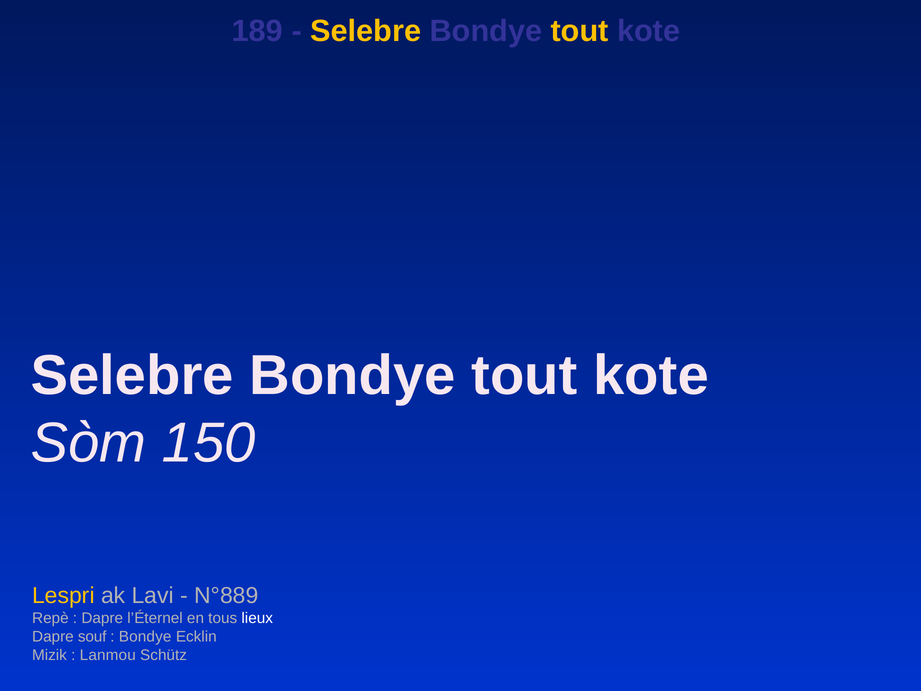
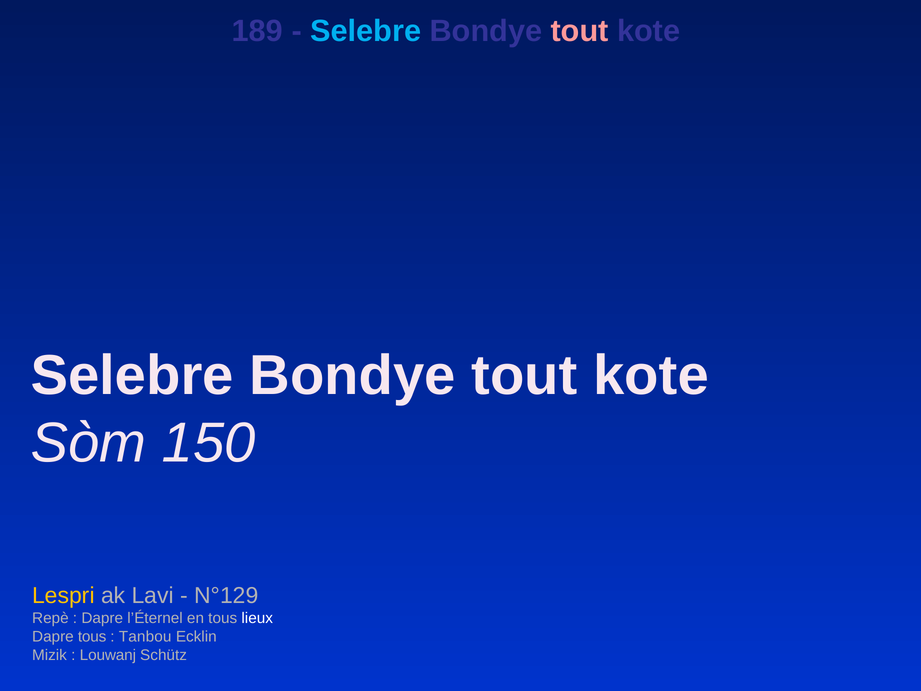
Selebre colour: yellow -> light blue (366, 31)
tout colour: yellow -> pink (580, 31)
N°889: N°889 -> N°129 (226, 596)
Dapre souf: souf -> tous (92, 636)
Bondye: Bondye -> Tanbou (145, 636)
Lanmou: Lanmou -> Louwanj (108, 655)
